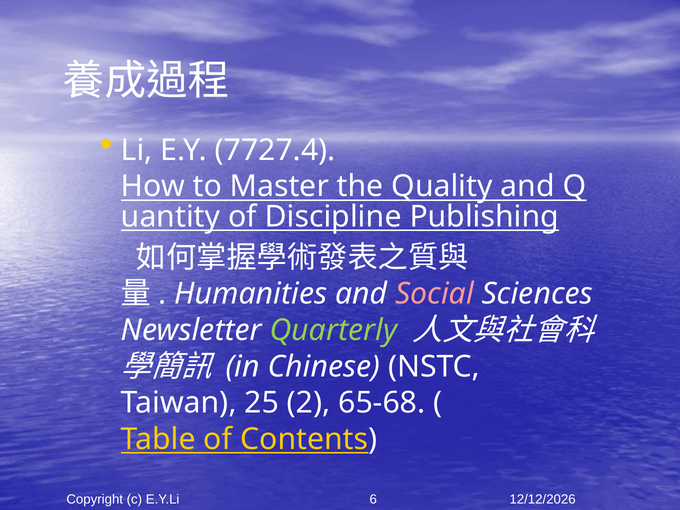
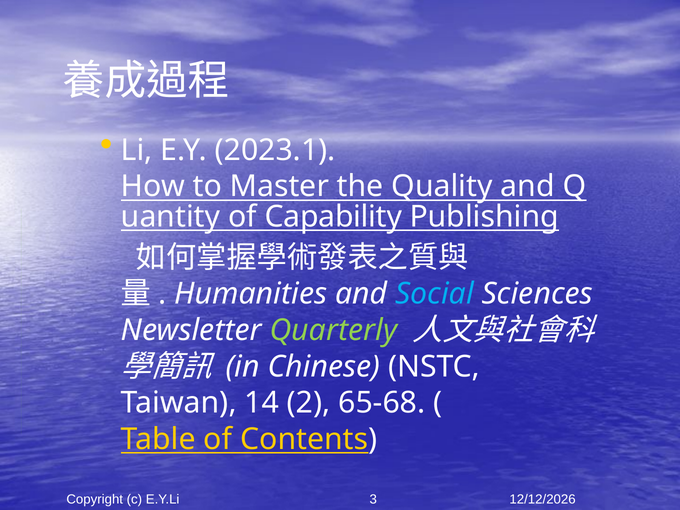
7727.4: 7727.4 -> 2023.1 (275, 150)
Discipline: Discipline -> Capability (333, 217)
Social colour: pink -> light blue (434, 294)
25: 25 -> 14 (262, 403)
6: 6 -> 3 (373, 500)
